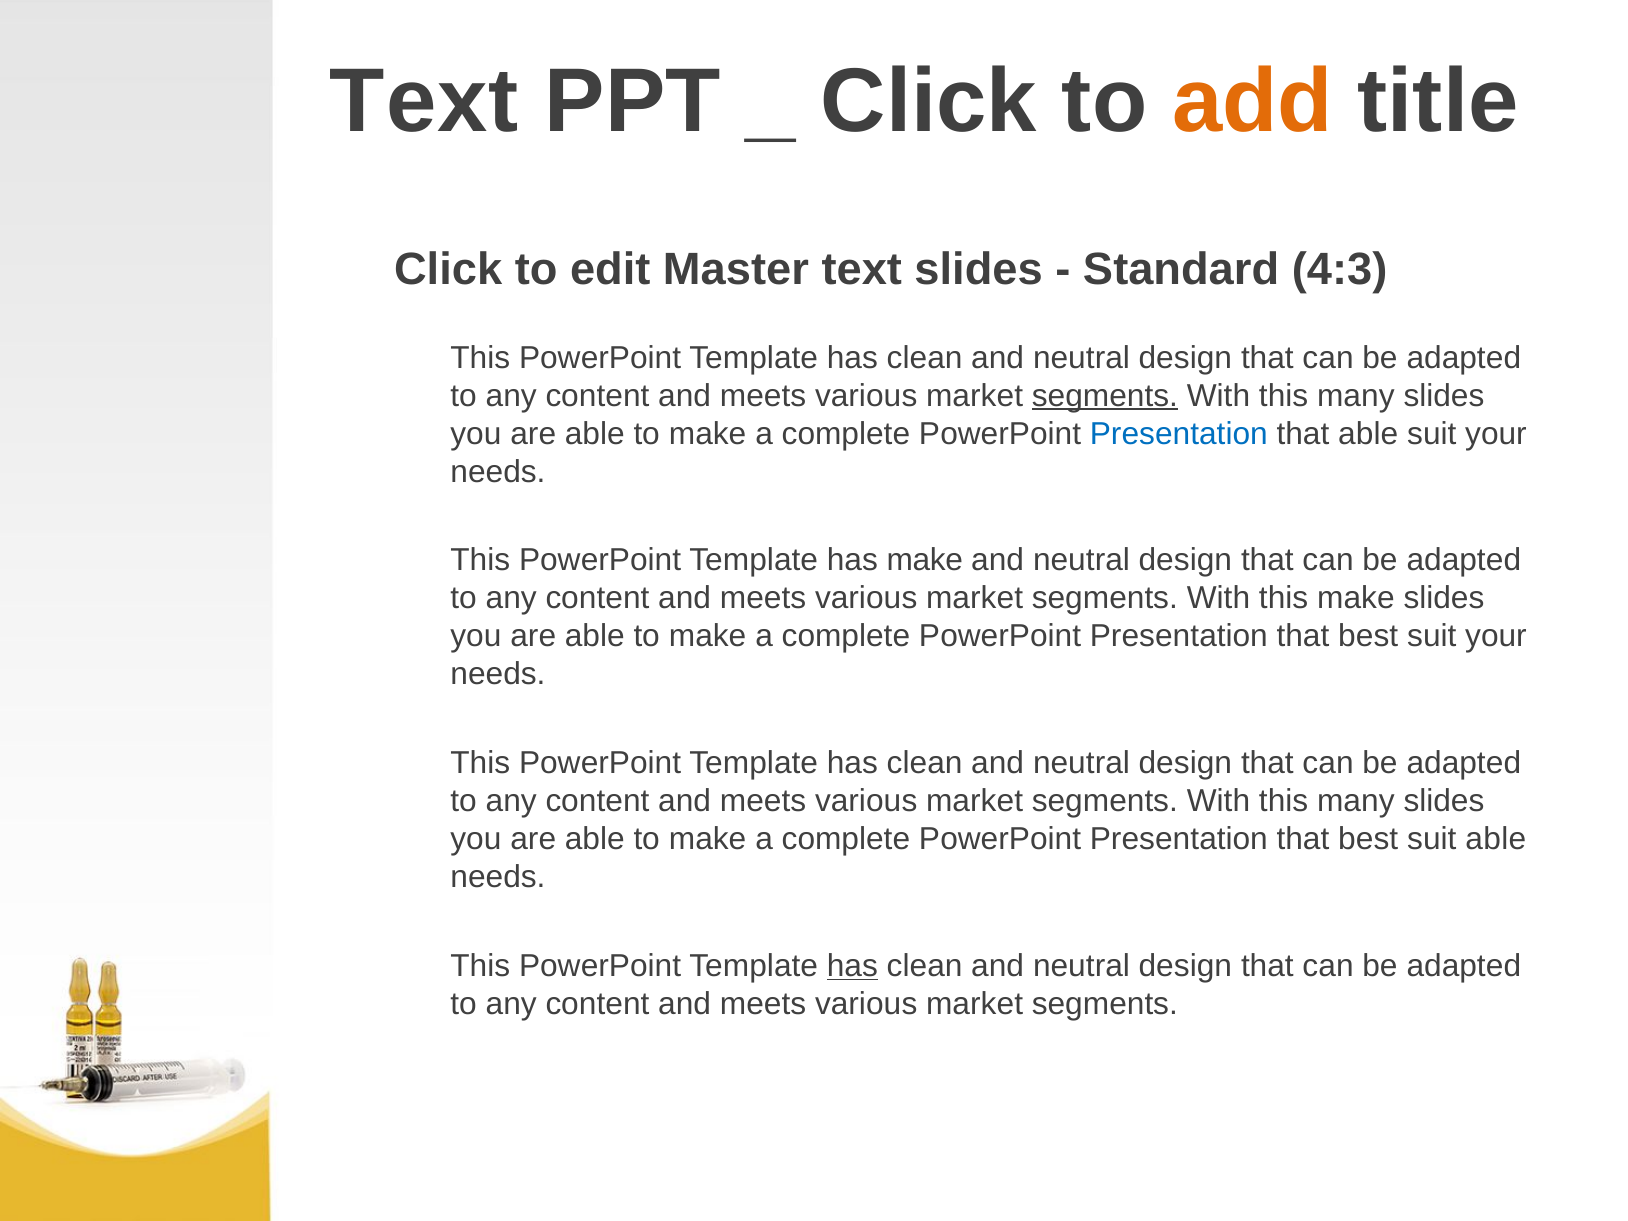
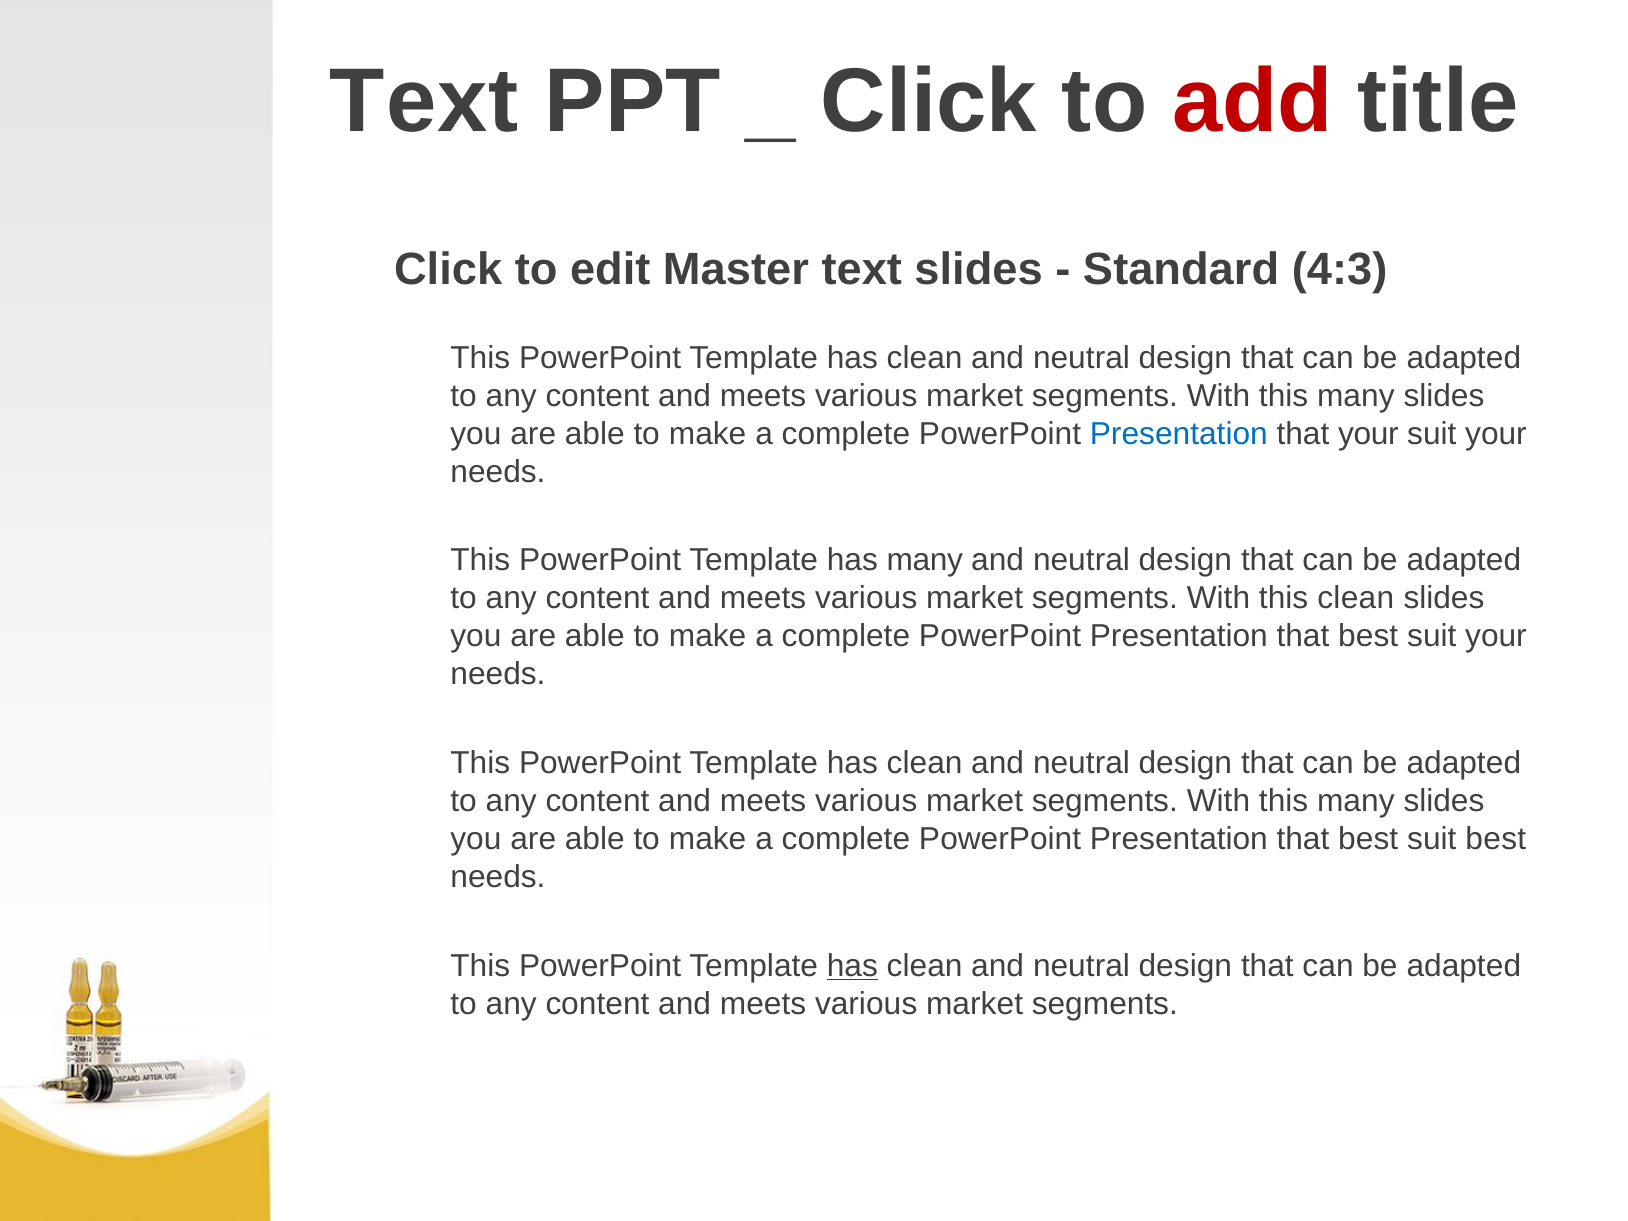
add colour: orange -> red (1253, 101)
segments underline: present -> none (1105, 396)
that able: able -> your (1368, 434)
has make: make -> many (925, 560)
this make: make -> clean (1356, 598)
suit able: able -> best (1496, 839)
